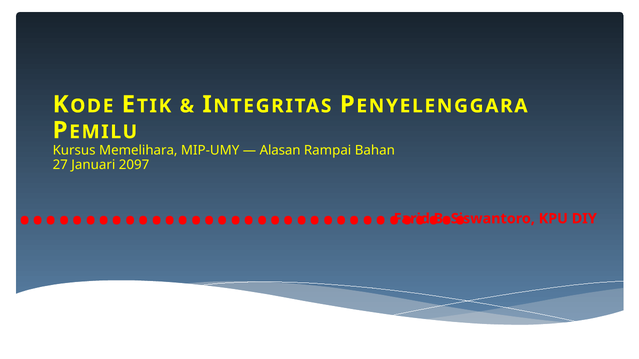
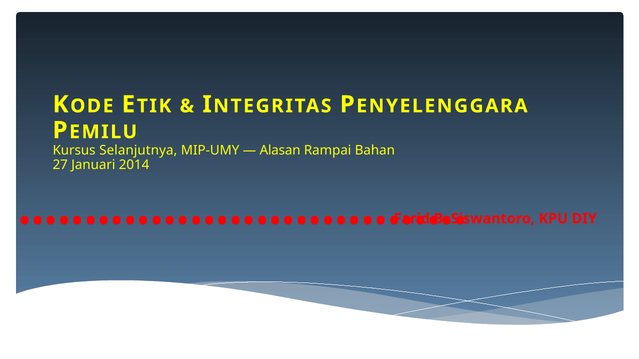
Memelihara: Memelihara -> Selanjutnya (138, 151)
2097: 2097 -> 2014 (134, 165)
